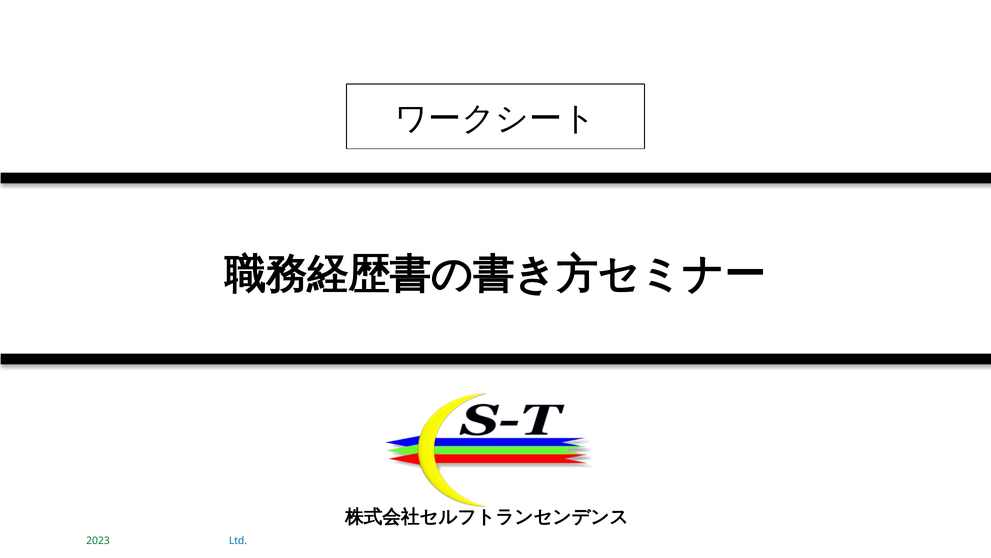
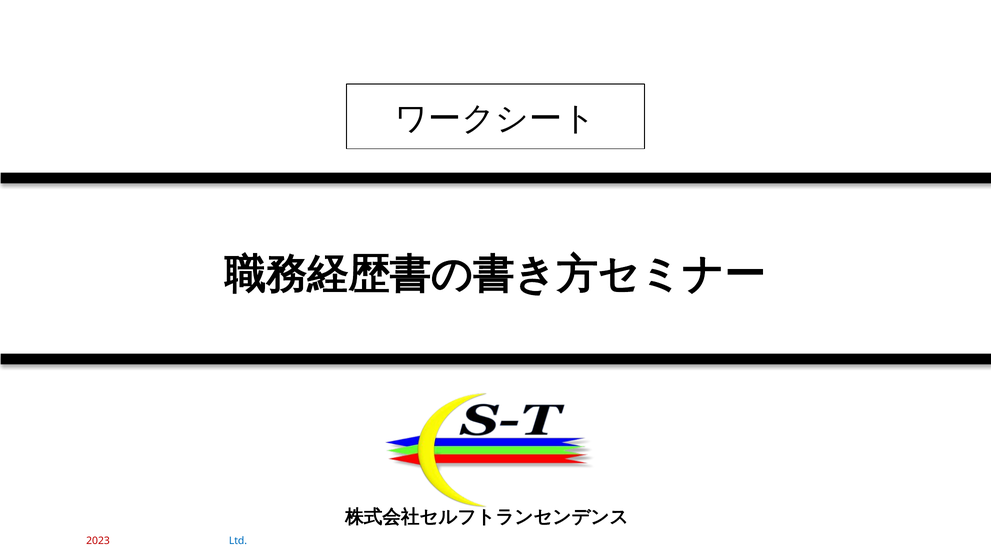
2023 colour: green -> red (98, 540)
